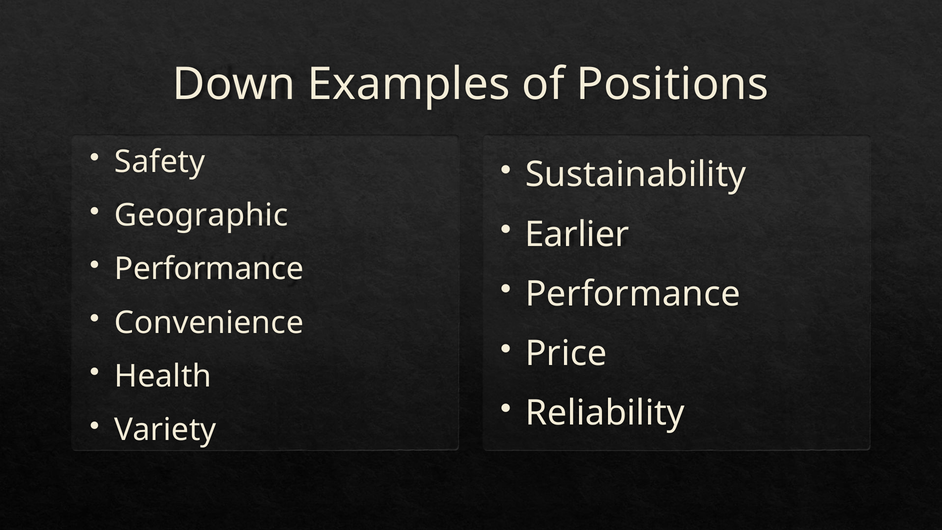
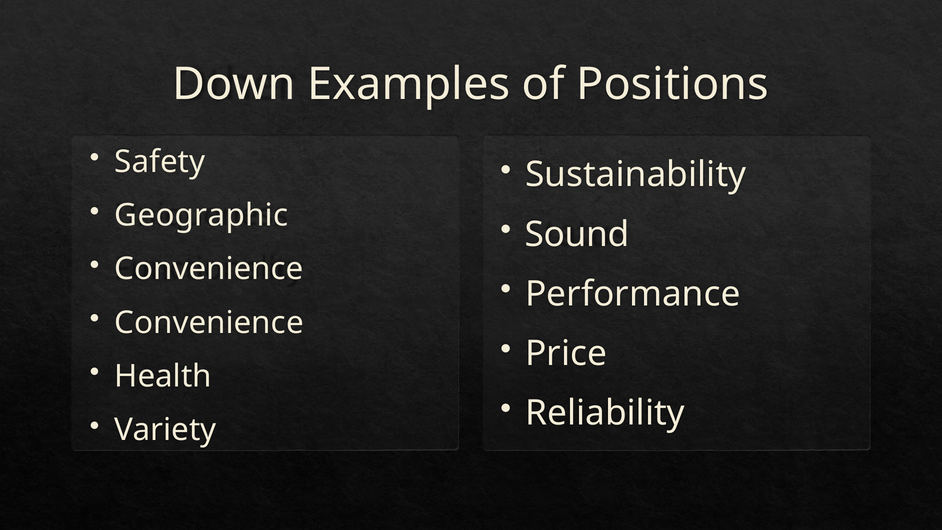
Earlier: Earlier -> Sound (577, 234)
Performance: Performance -> Convenience (209, 269)
